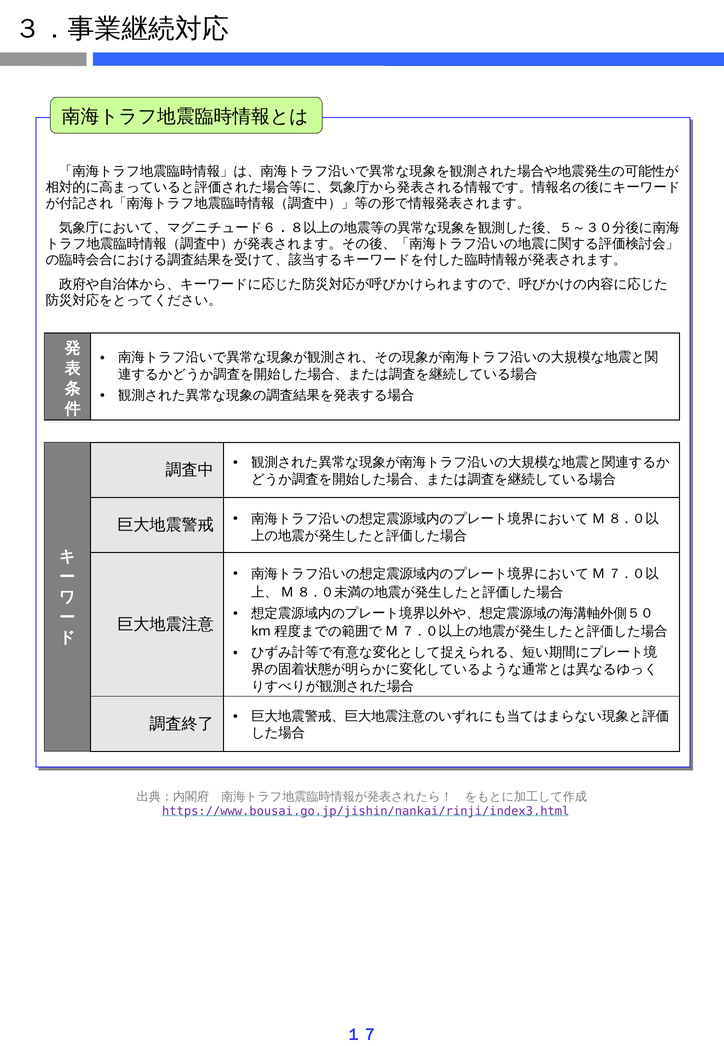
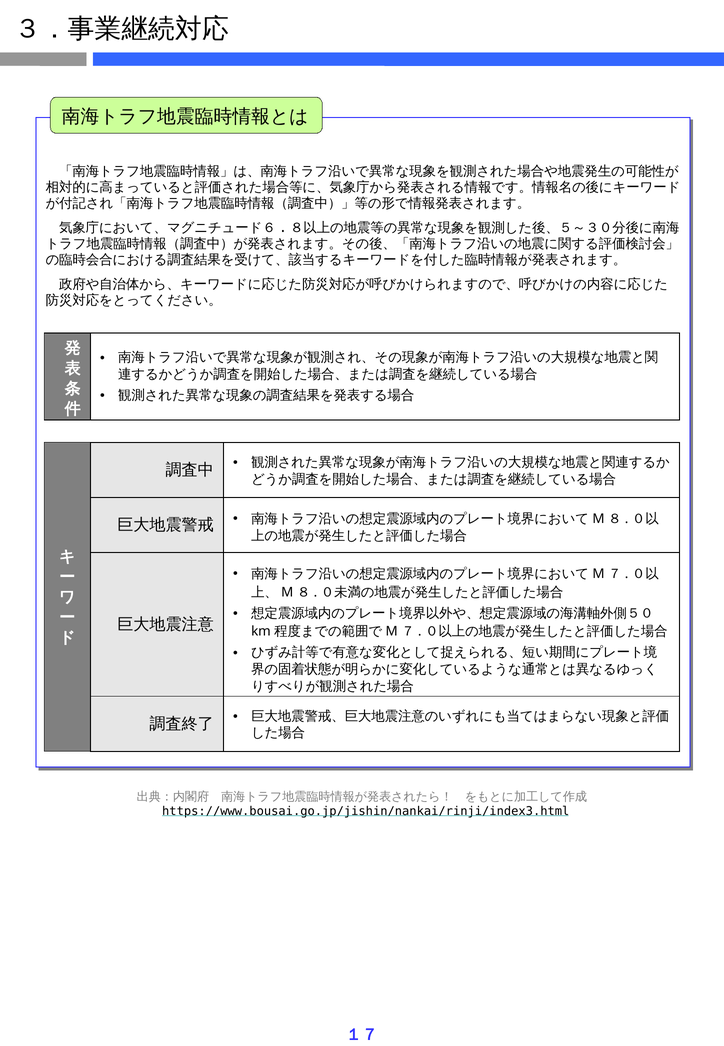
https://www.bousai.go.jp/jishin/nankai/rinji/index3.html colour: purple -> black (366, 811)
